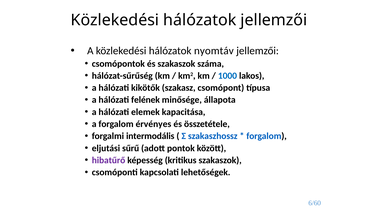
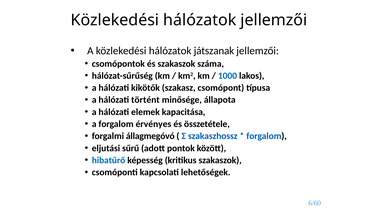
nyomtáv: nyomtáv -> játszanak (214, 51)
felének: felének -> történt (145, 100)
intermodális: intermodális -> állagmegóvó (150, 136)
hibatűrő colour: purple -> blue (109, 160)
